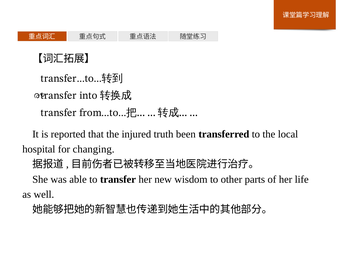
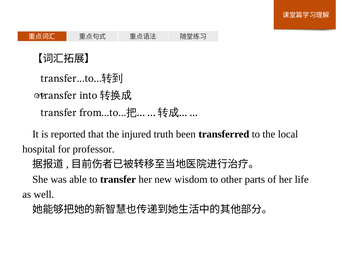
changing: changing -> professor (94, 149)
